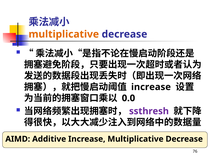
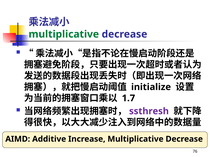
multiplicative colour: orange -> green (64, 34)
increase: increase -> initialize (151, 87)
0.0: 0.0 -> 1.7 (128, 98)
